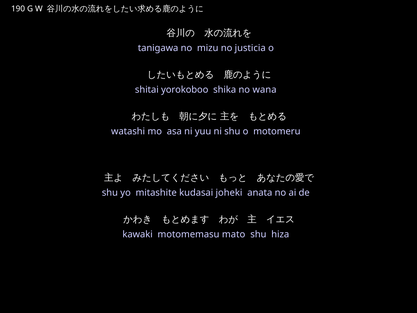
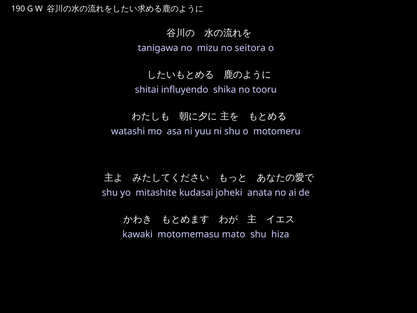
justicia: justicia -> seitora (250, 48)
yorokoboo: yorokoboo -> influyendo (185, 90)
wana: wana -> tooru (265, 90)
